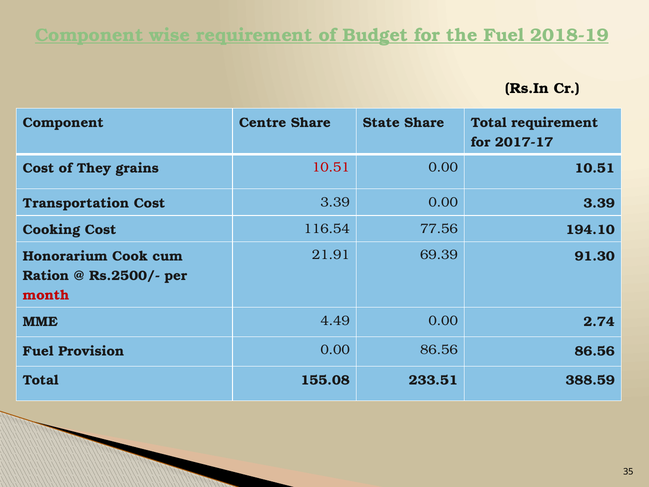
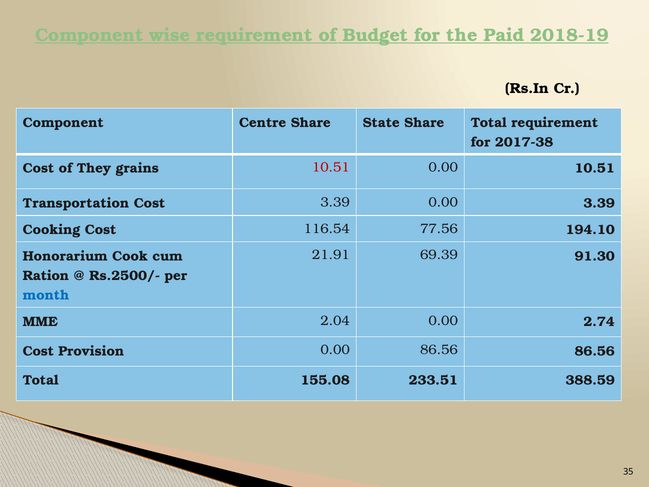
the Fuel: Fuel -> Paid (504, 35)
2017-17: 2017-17 -> 2017-38 (524, 142)
month colour: red -> blue (46, 295)
4.49: 4.49 -> 2.04 (335, 320)
Fuel: Fuel -> Cost (38, 351)
